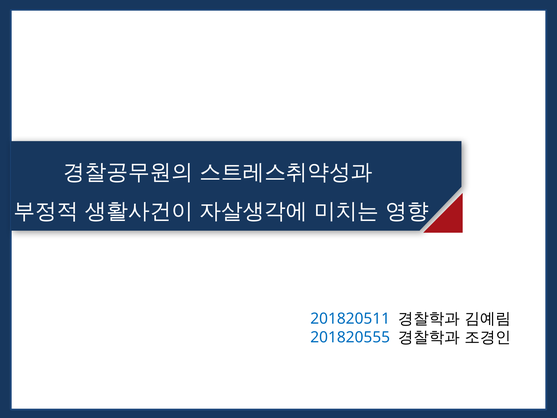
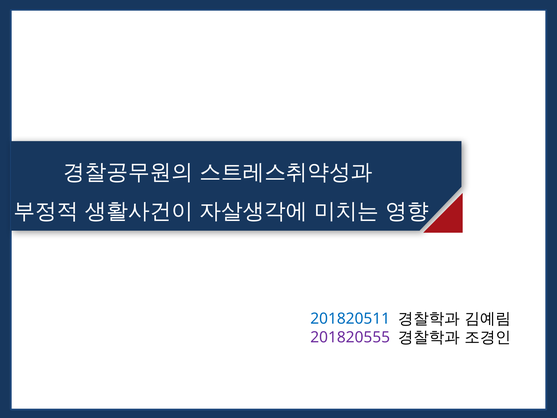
201820555 colour: blue -> purple (350, 337)
